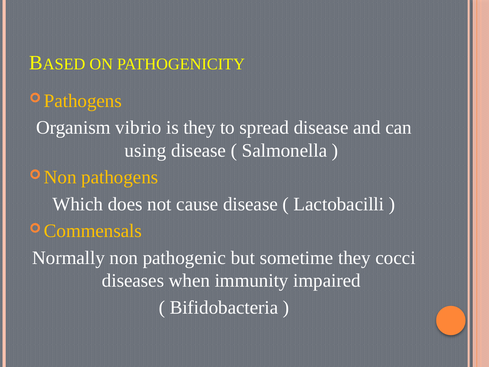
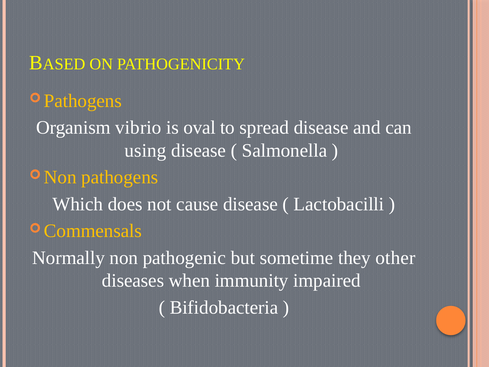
is they: they -> oval (200, 128)
cocci: cocci -> other (395, 258)
